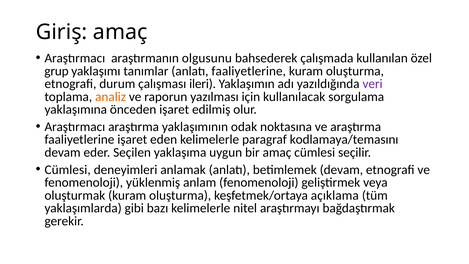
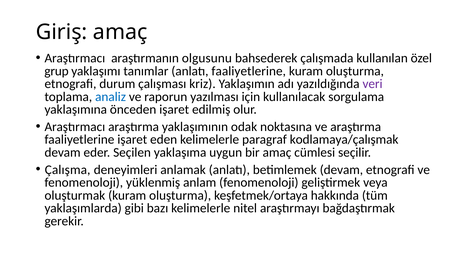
ileri: ileri -> kriz (202, 84)
analiz colour: orange -> blue (111, 97)
kodlamaya/temasını: kodlamaya/temasını -> kodlamaya/çalışmak (344, 140)
Cümlesi: Cümlesi -> Çalışma (68, 170)
açıklama: açıklama -> hakkında (335, 195)
